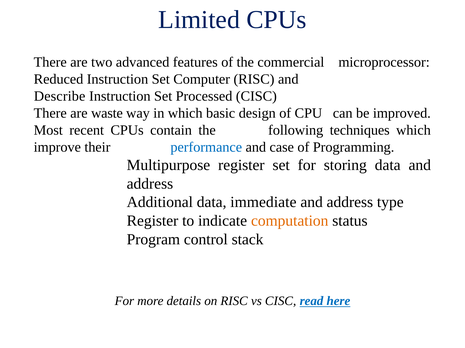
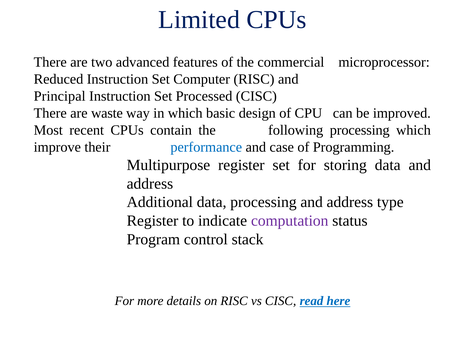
Describe: Describe -> Principal (60, 96)
following techniques: techniques -> processing (360, 130)
data immediate: immediate -> processing (263, 203)
computation colour: orange -> purple (290, 221)
